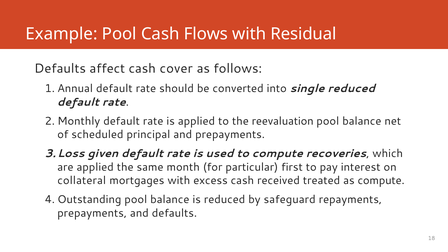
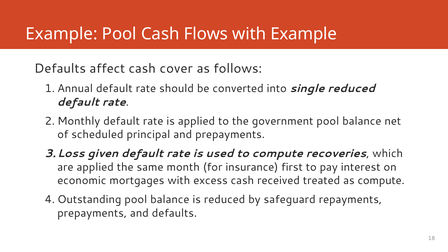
with Residual: Residual -> Example (304, 34)
reevaluation: reevaluation -> government (283, 121)
particular: particular -> insurance (252, 167)
collateral: collateral -> economic (82, 180)
